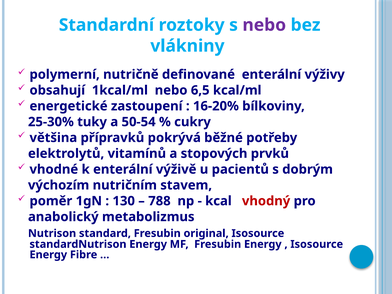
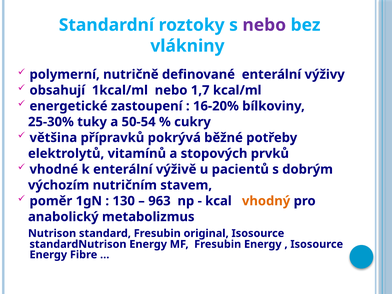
6,5: 6,5 -> 1,7 (200, 90)
788: 788 -> 963 (159, 201)
vhodný colour: red -> orange (266, 201)
